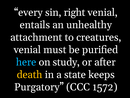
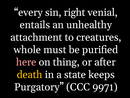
venial: venial -> whole (27, 49)
here colour: light blue -> pink (26, 62)
study: study -> thing (66, 62)
1572: 1572 -> 9971 (105, 87)
